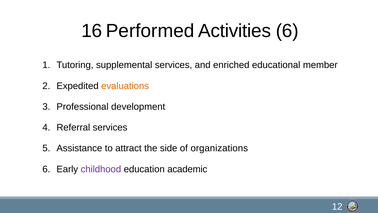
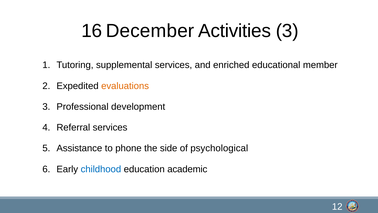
Performed: Performed -> December (150, 31)
Activities 6: 6 -> 3 (287, 31)
attract: attract -> phone (128, 148)
organizations: organizations -> psychological (219, 148)
childhood colour: purple -> blue (101, 169)
